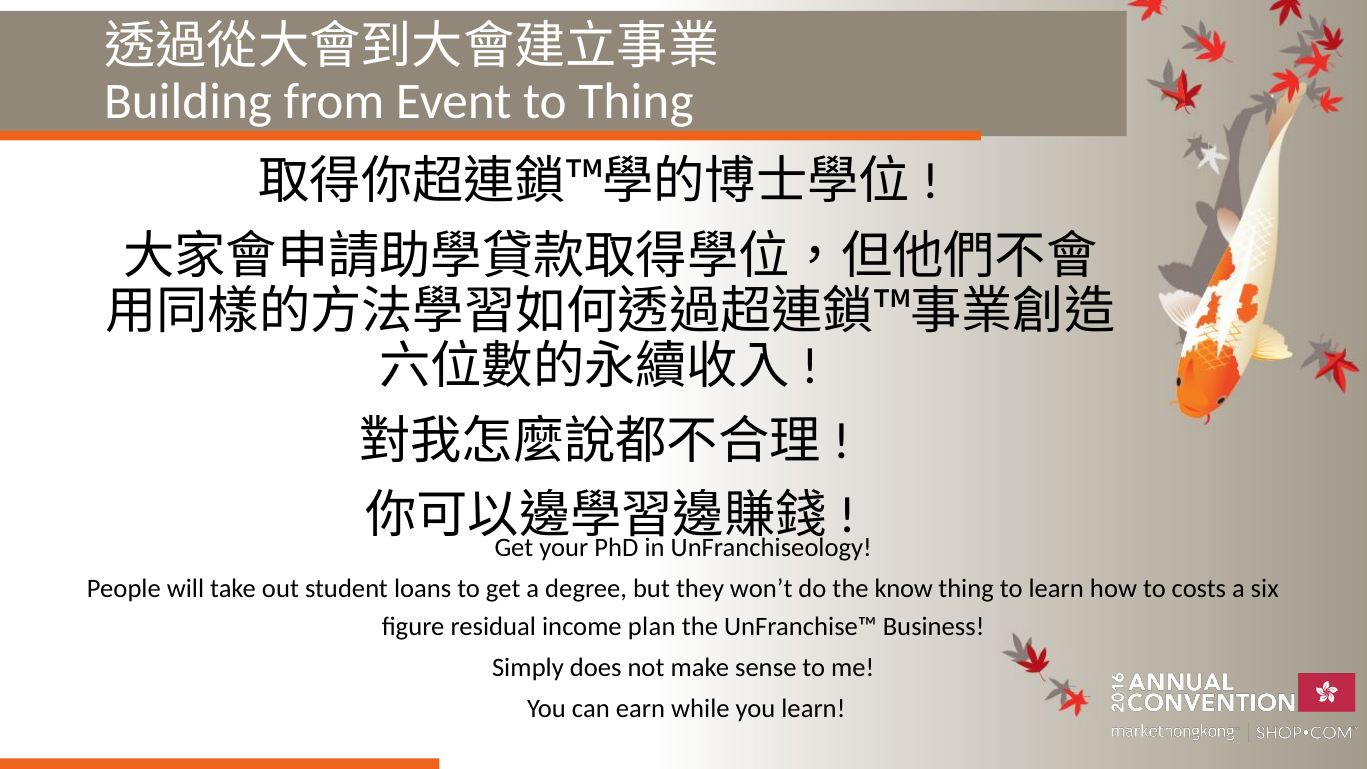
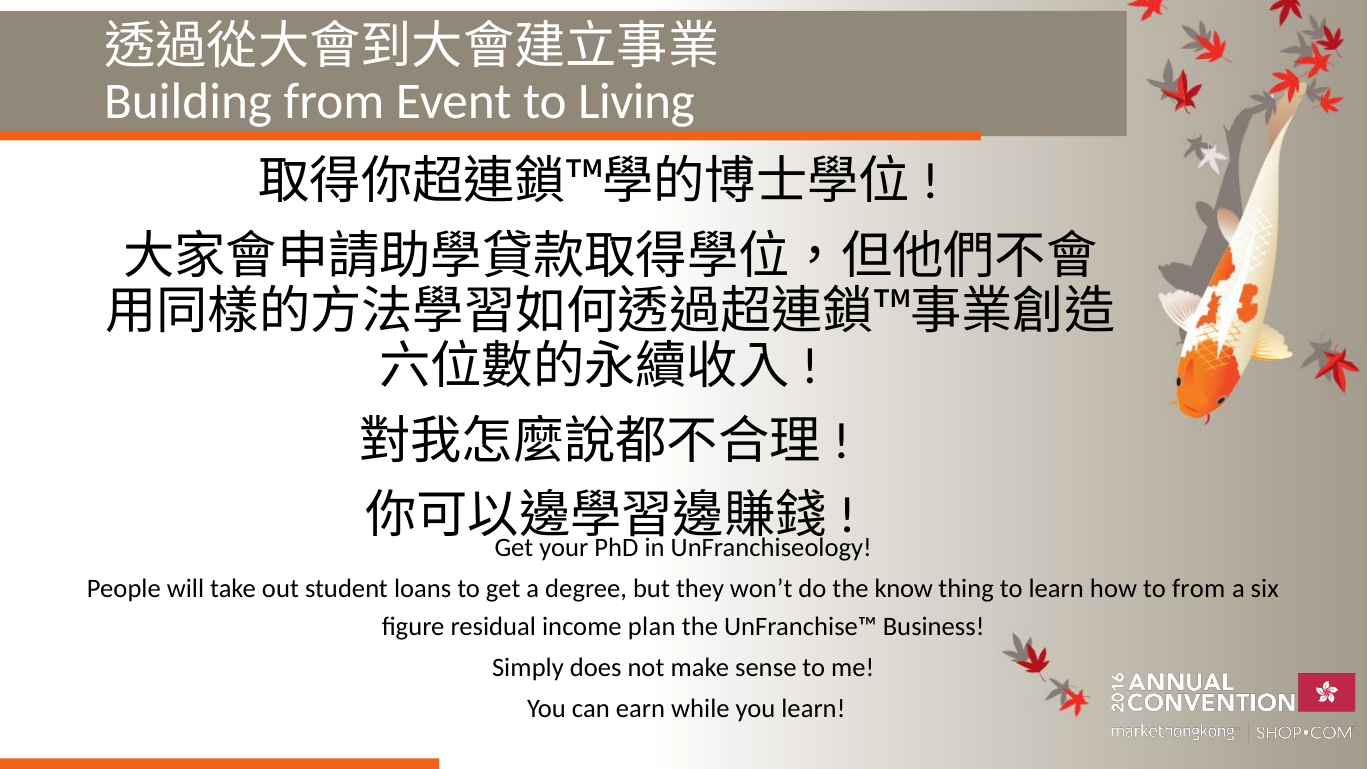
to Thing: Thing -> Living (636, 102)
to costs: costs -> from (1199, 589)
